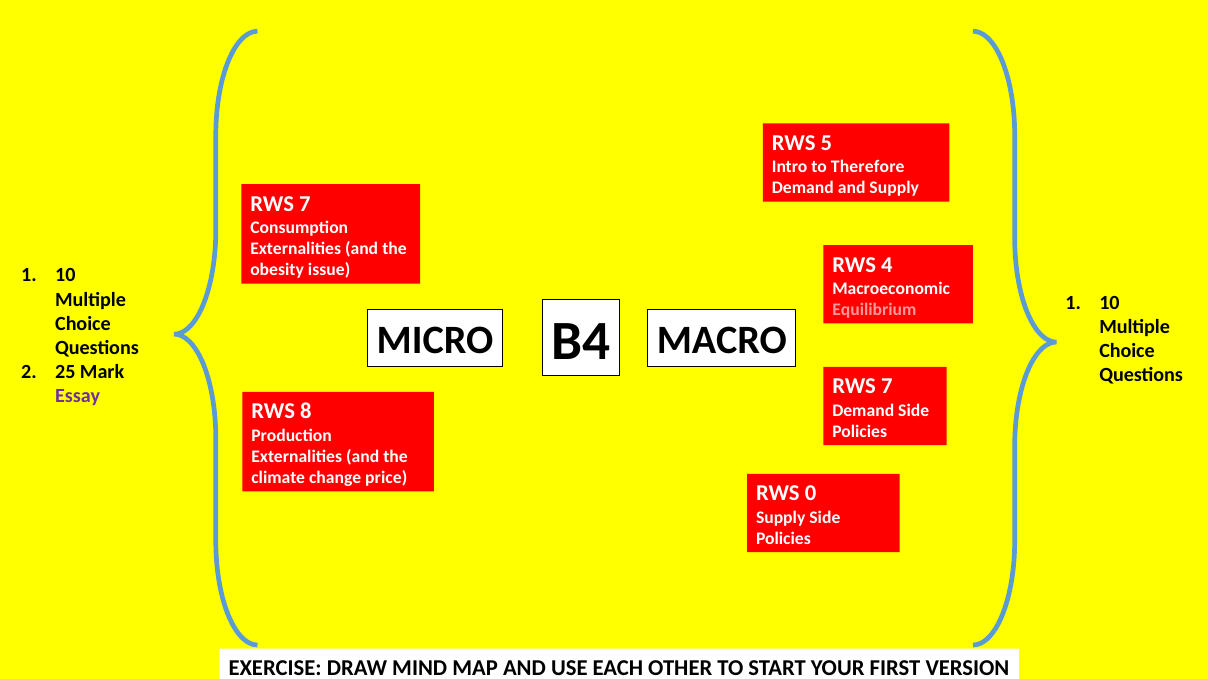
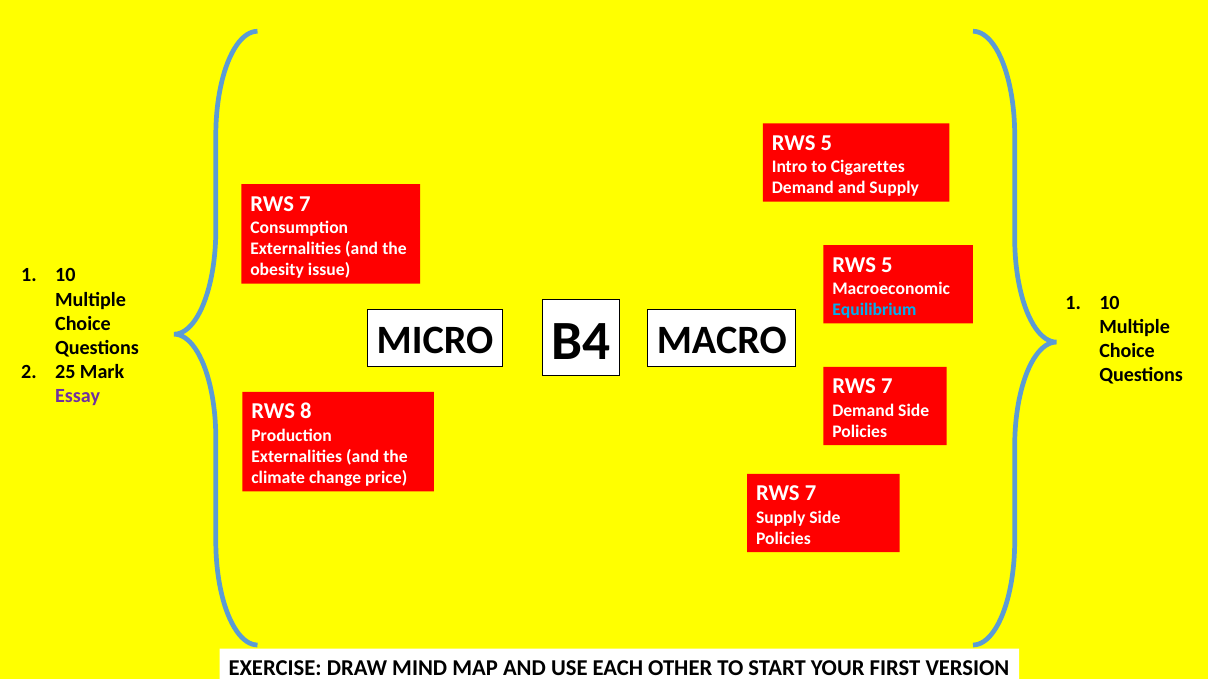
Therefore: Therefore -> Cigarettes (868, 167)
4: 4 -> 5 (887, 265)
Equilibrium colour: pink -> light blue (874, 310)
0: 0 -> 7 (811, 494)
